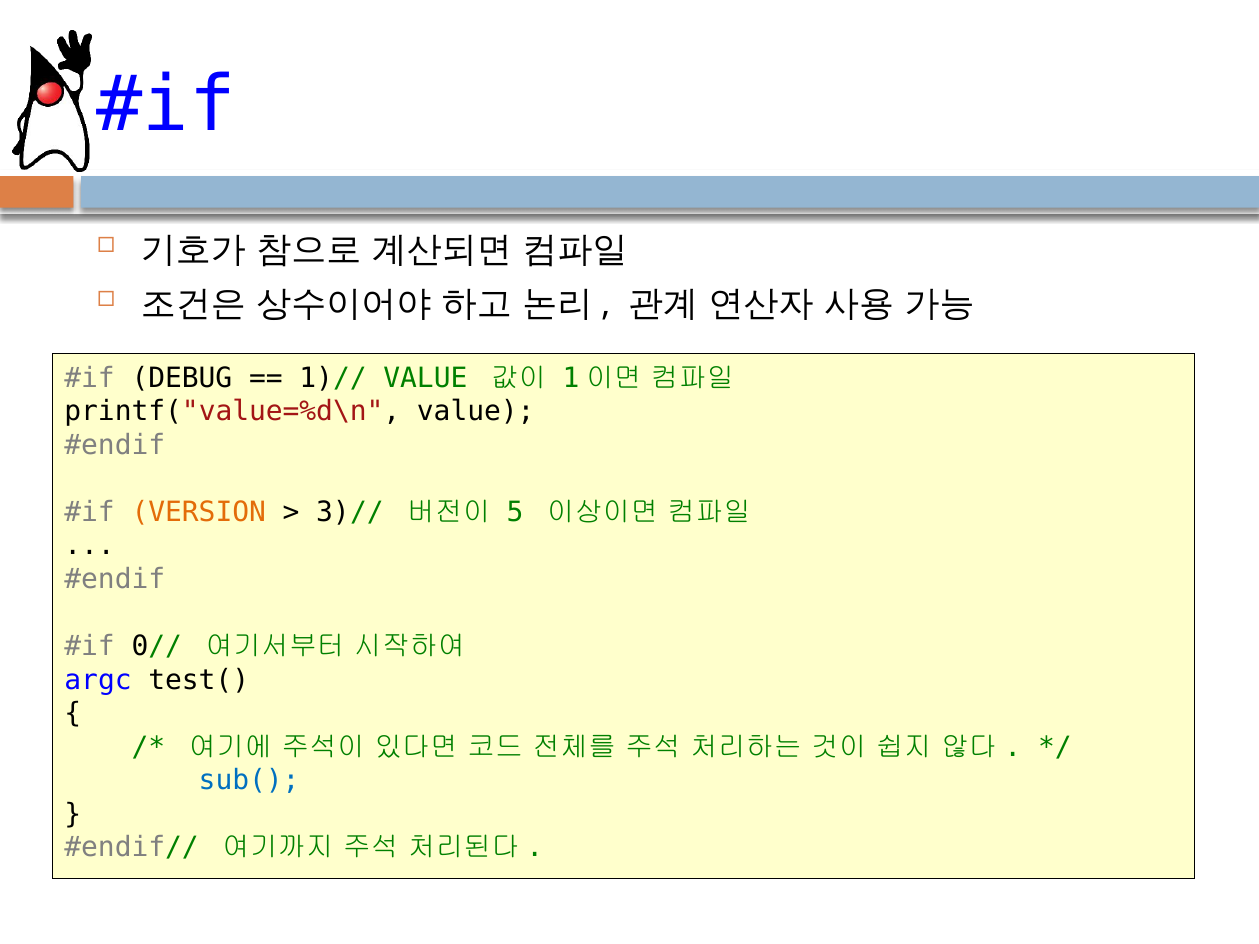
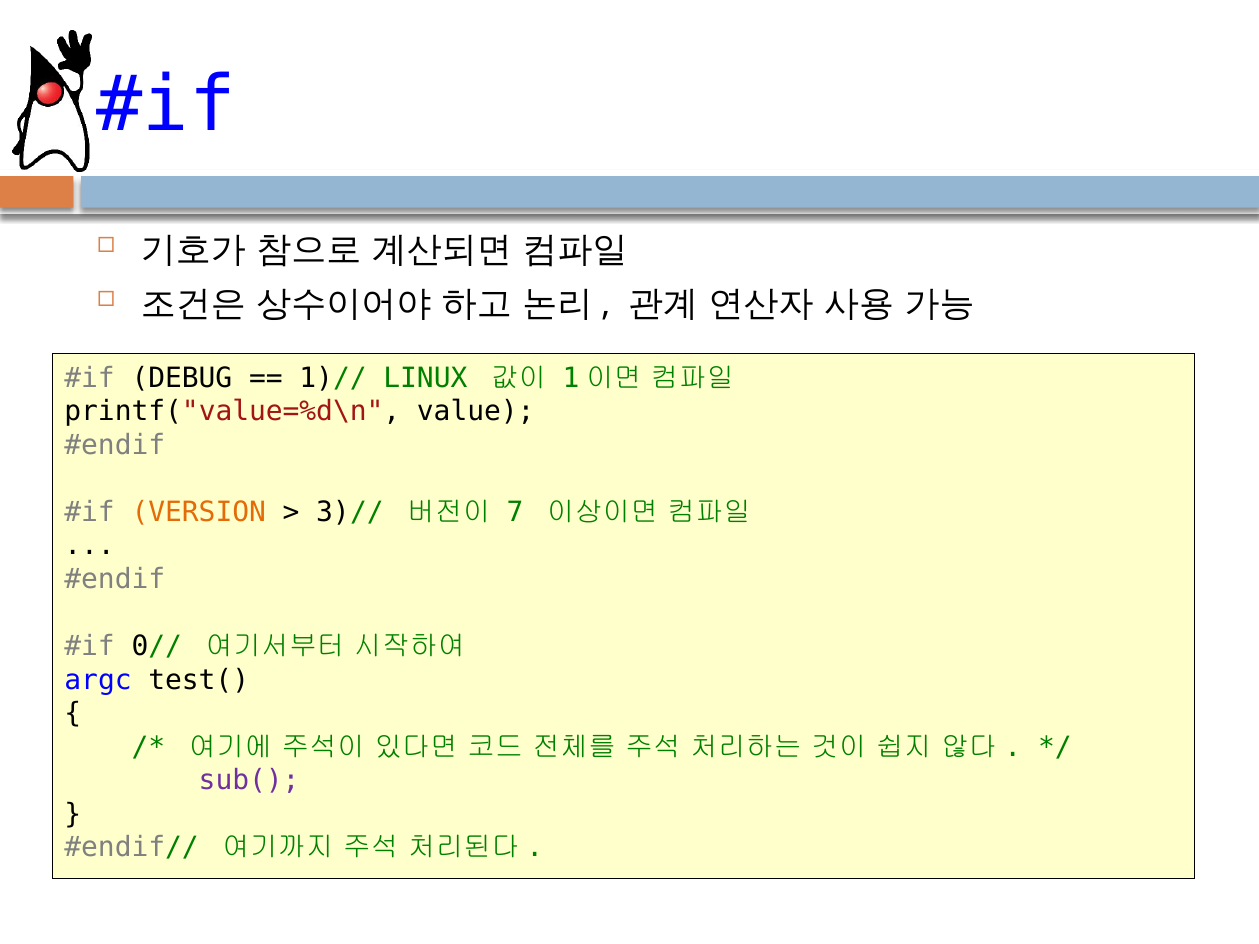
1)// VALUE: VALUE -> LINUX (425, 378)
5: 5 -> 7 (515, 512)
sub( colour: blue -> purple (249, 781)
